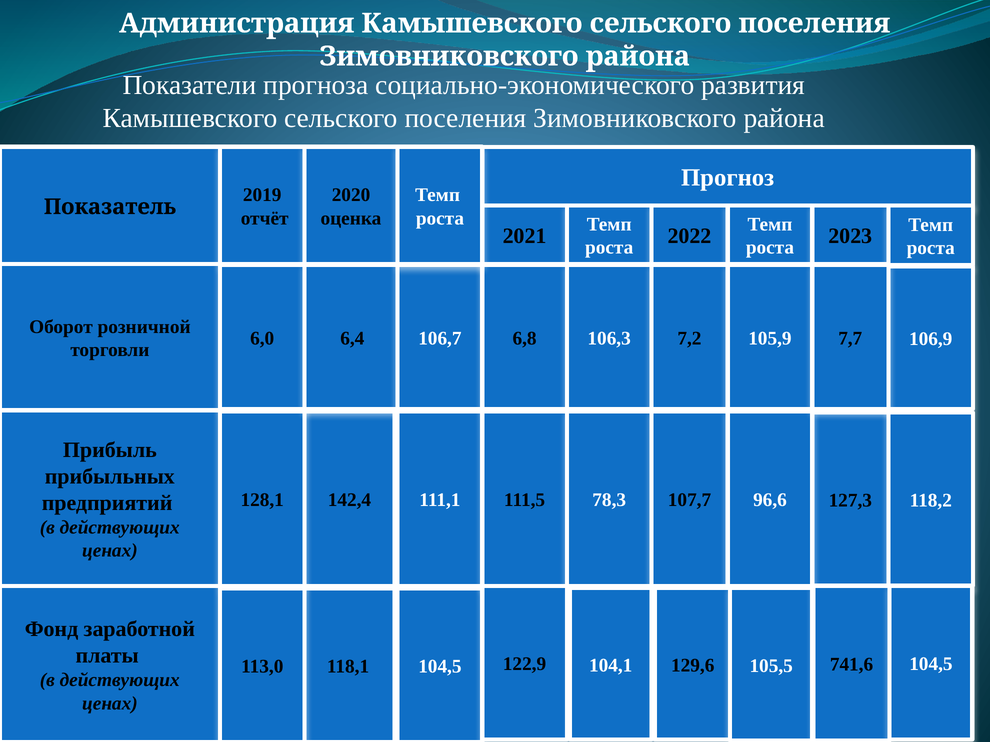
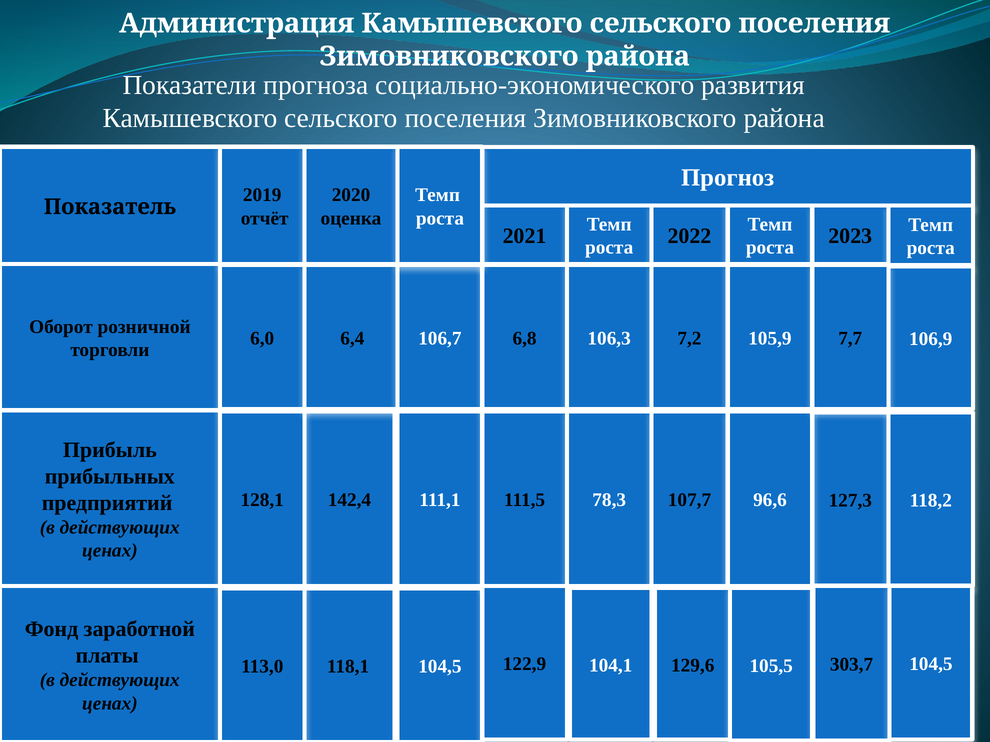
741,6: 741,6 -> 303,7 (852, 665)
